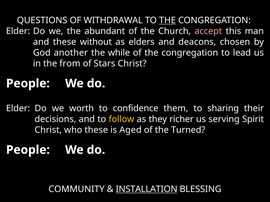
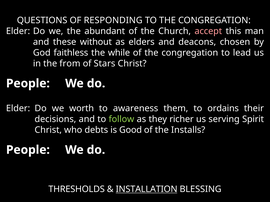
WITHDRAWAL: WITHDRAWAL -> RESPONDING (113, 20)
THE underline: present -> none (167, 20)
another: another -> faithless (71, 53)
confidence: confidence -> awareness (136, 109)
sharing: sharing -> ordains (223, 109)
follow colour: yellow -> light green (121, 119)
who these: these -> debts (96, 130)
Aged: Aged -> Good (131, 130)
Turned: Turned -> Installs (188, 130)
COMMUNITY: COMMUNITY -> THRESHOLDS (77, 190)
